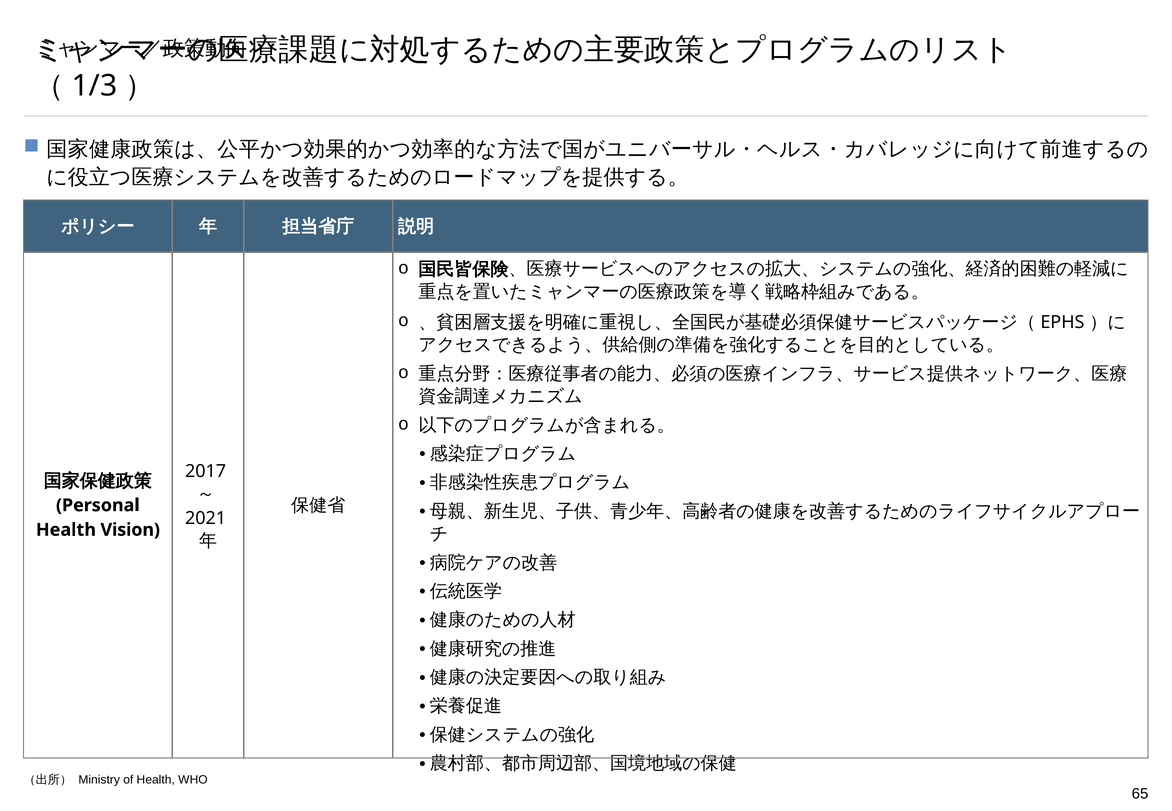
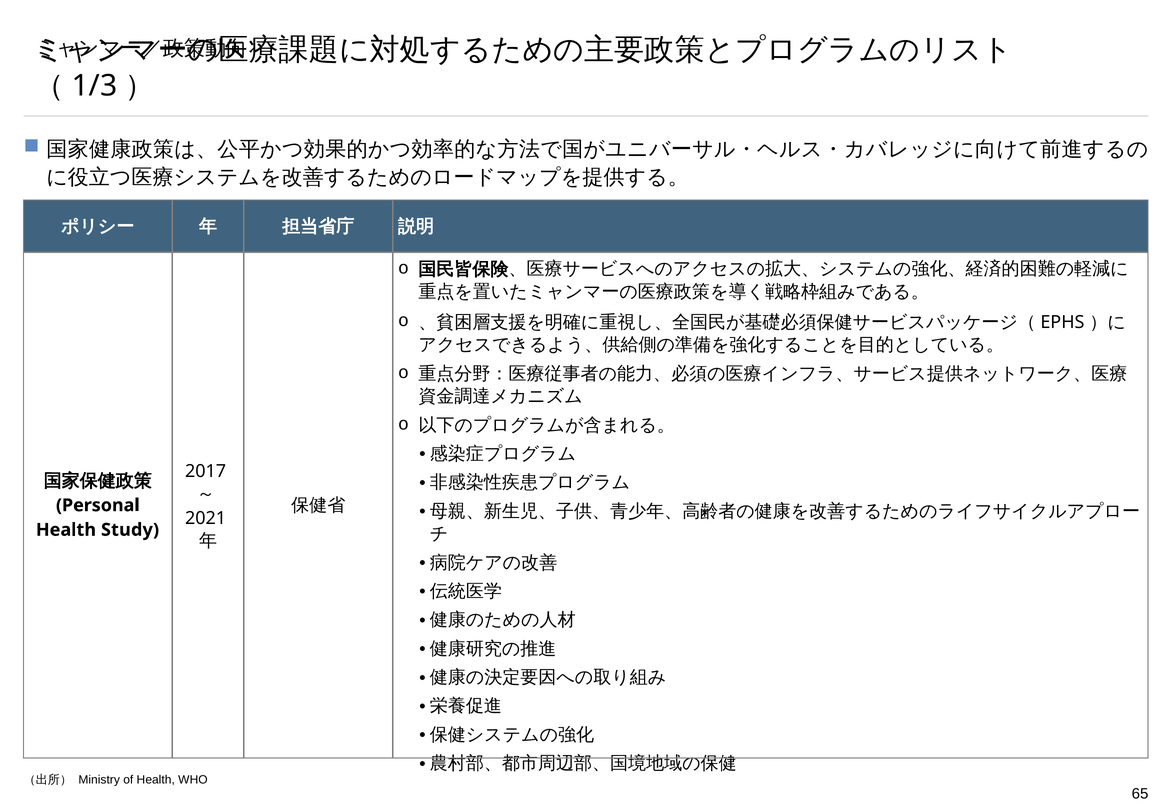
Vision: Vision -> Study (130, 530)
